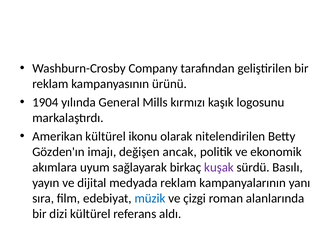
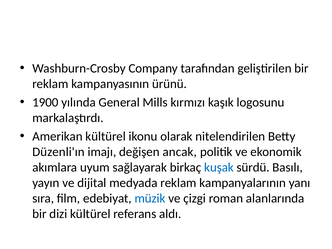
1904: 1904 -> 1900 (45, 102)
Gözden'ın: Gözden'ın -> Düzenli'ın (58, 152)
kuşak colour: purple -> blue (219, 167)
